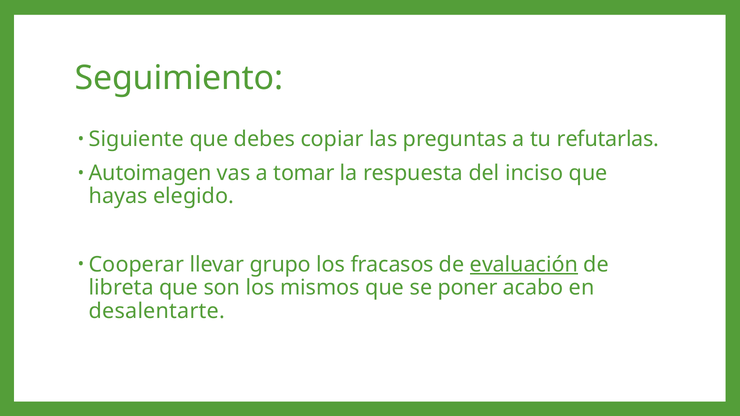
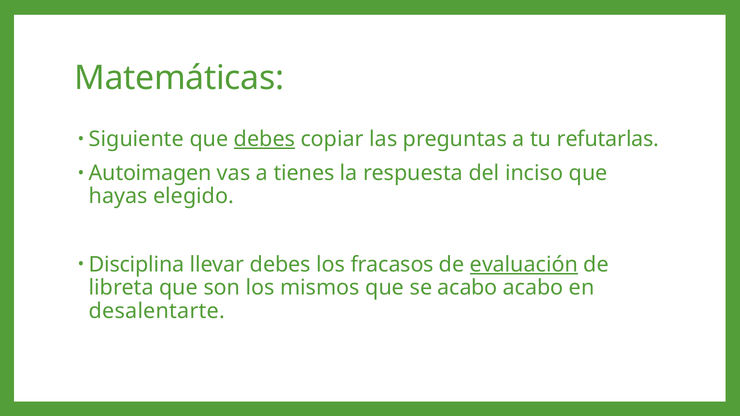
Seguimiento: Seguimiento -> Matemáticas (179, 78)
debes underline: none -> present (264, 139)
tomar: tomar -> tienes (304, 173)
Cooperar: Cooperar -> Disciplina (136, 265)
llevar grupo: grupo -> debes (280, 265)
se poner: poner -> acabo (468, 288)
